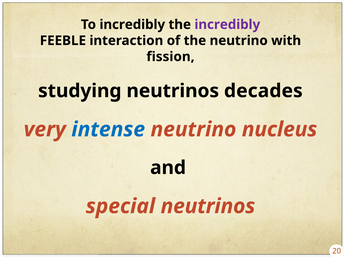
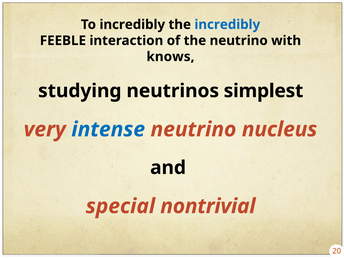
incredibly colour: purple -> blue (227, 25)
fission: fission -> knows (170, 57)
decades: decades -> simplest (264, 91)
special neutrinos: neutrinos -> nontrivial (208, 206)
